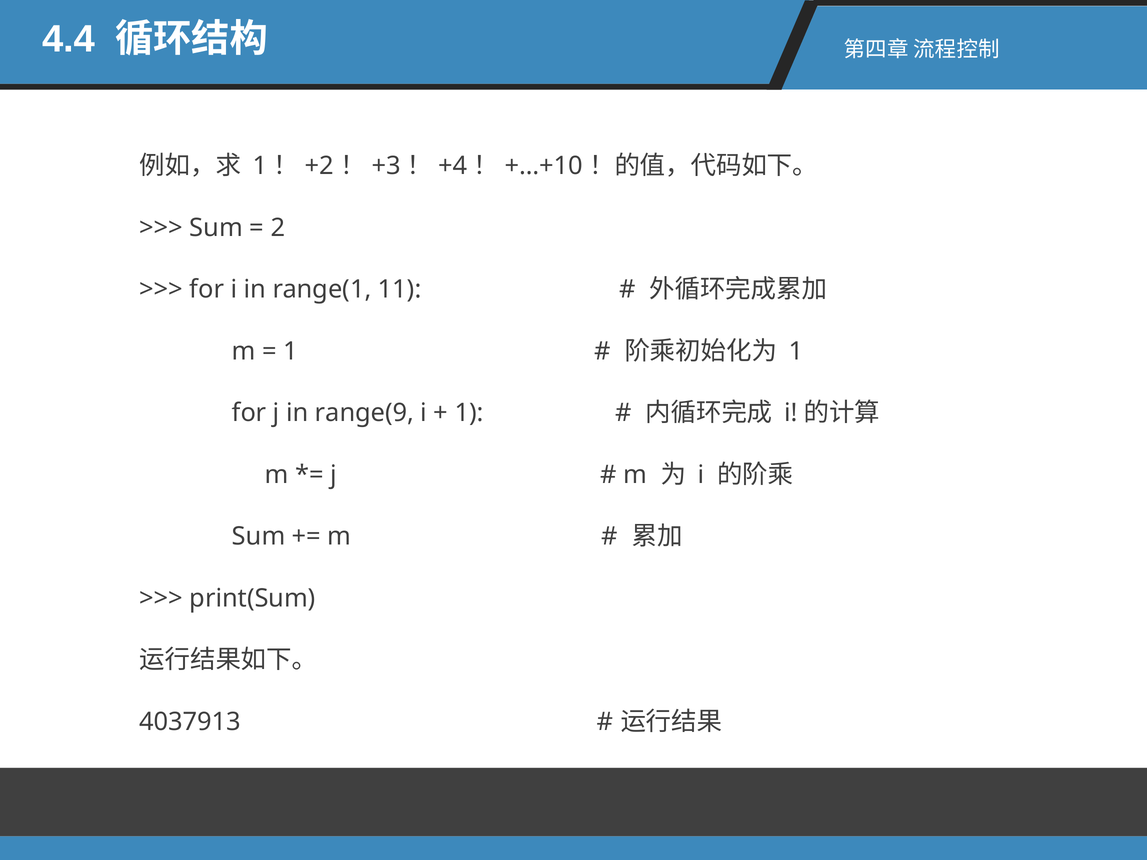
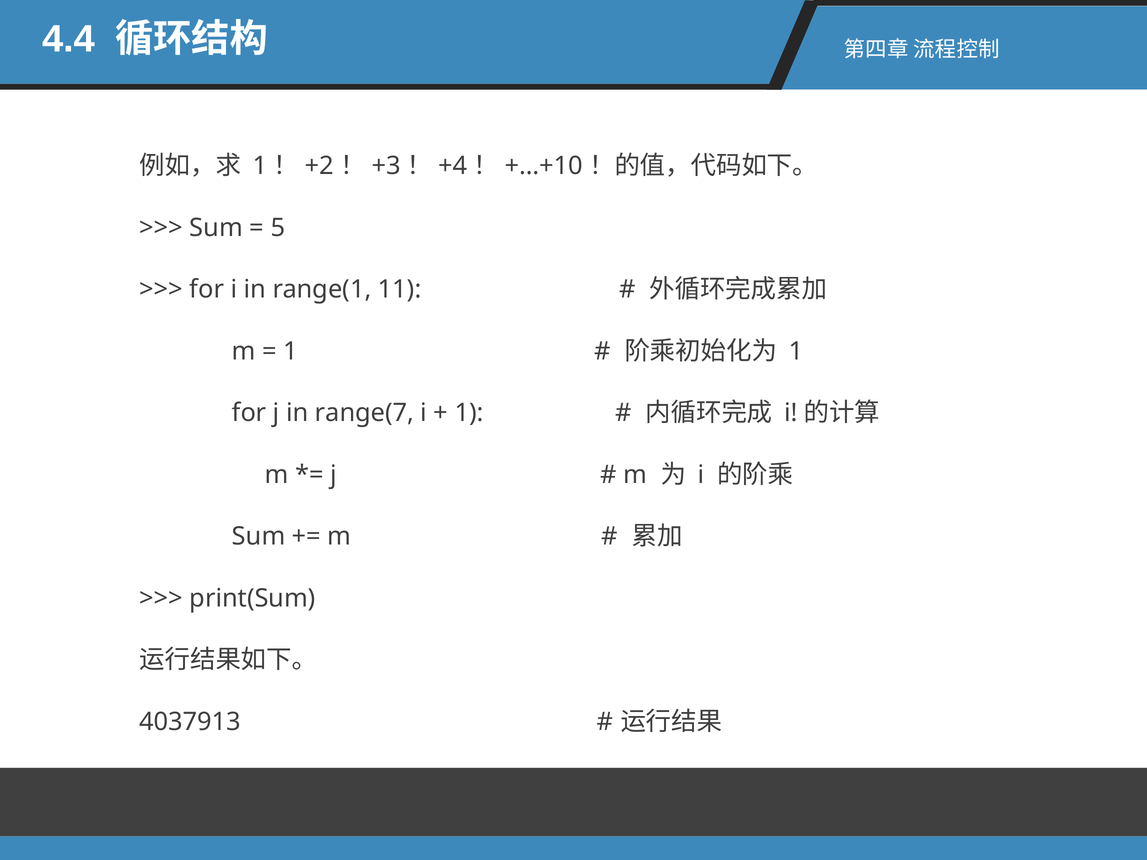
2: 2 -> 5 (278, 228)
range(9: range(9 -> range(7 (364, 413)
